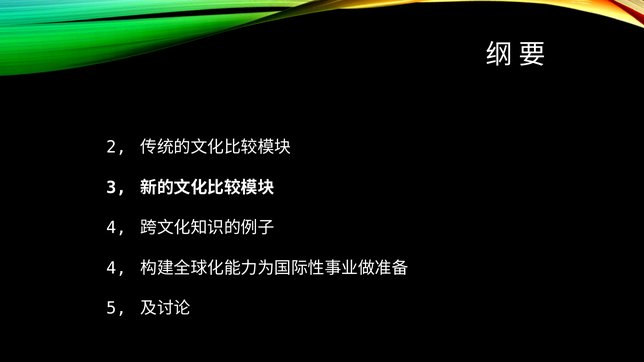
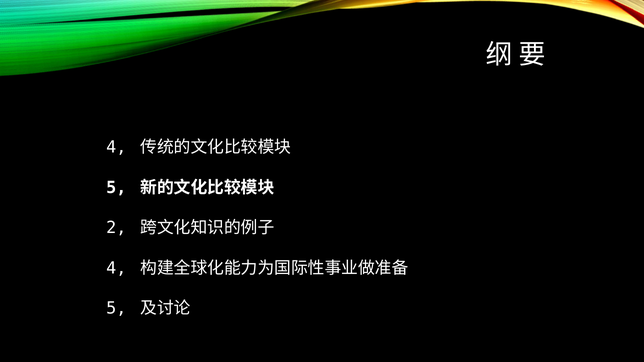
2: 2 -> 4 (116, 147)
3: 3 -> 5 (116, 188)
4: 4 -> 2 (116, 228)
